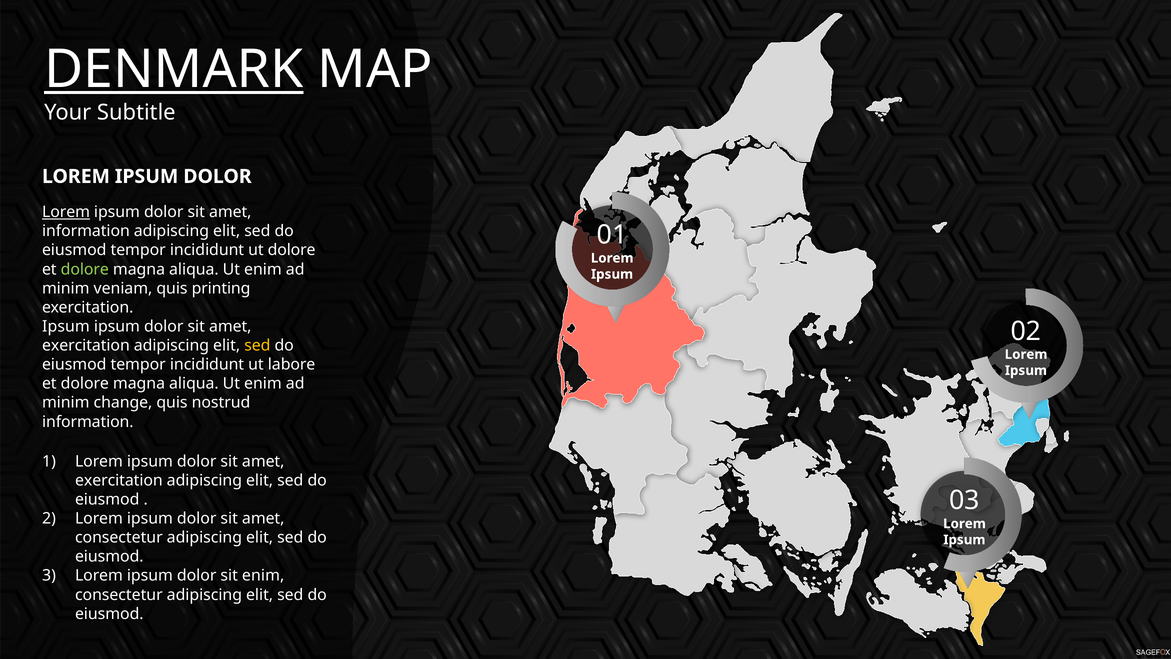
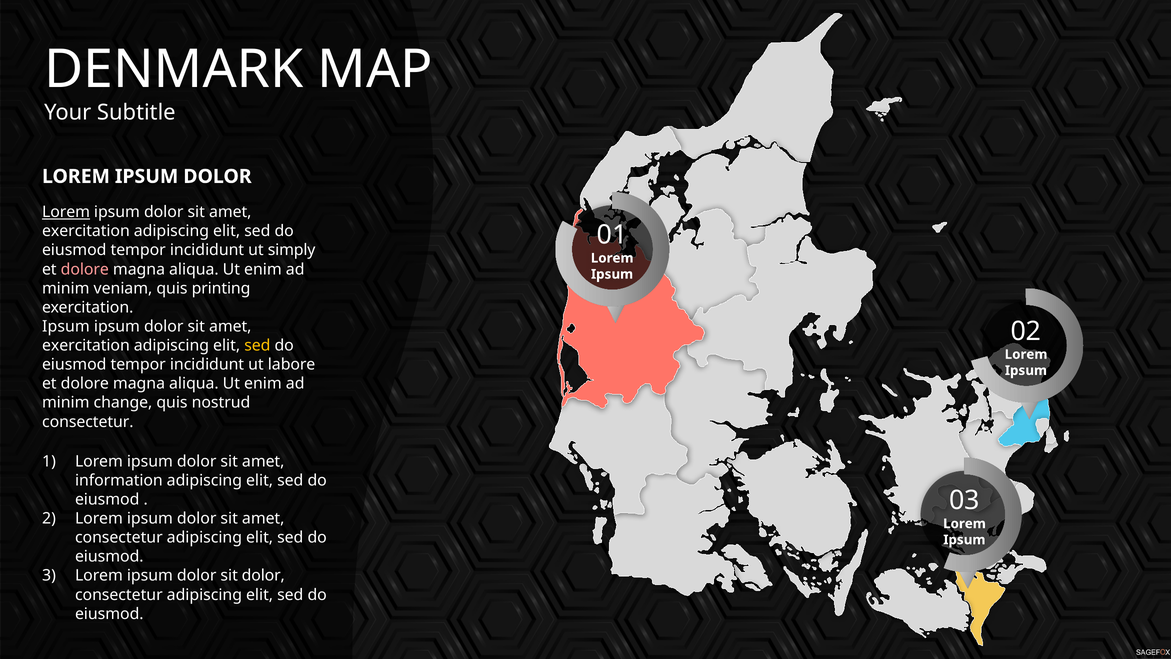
DENMARK underline: present -> none (174, 69)
information: information -> exercitation (86, 231)
ut dolore: dolore -> simply (292, 250)
dolore colour: light green -> pink (85, 269)
information: information -> consectetur (88, 422)
exercitation: exercitation -> information (119, 480)
sit enim: enim -> dolor (263, 575)
